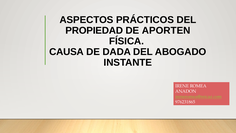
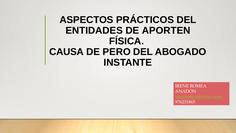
PROPIEDAD: PROPIEDAD -> ENTIDADES (94, 30)
DADA: DADA -> PERO (117, 52)
